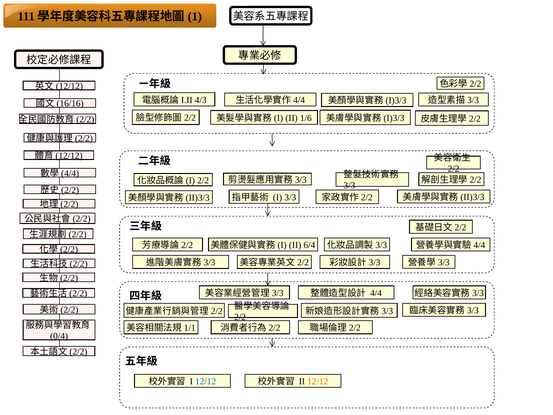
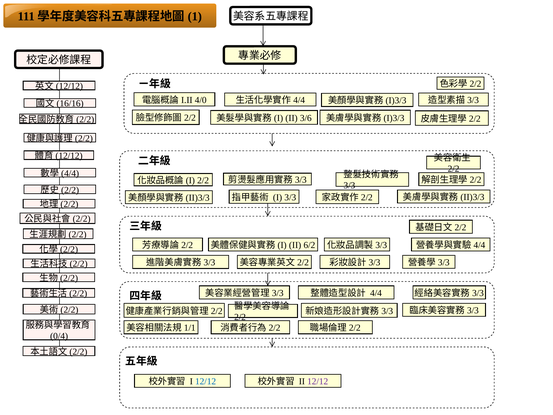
4/3: 4/3 -> 4/0 (201, 100)
1/6: 1/6 -> 3/6 (306, 118)
6/4: 6/4 -> 6/2 (309, 245)
12/12 colour: orange -> purple (318, 381)
